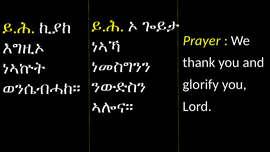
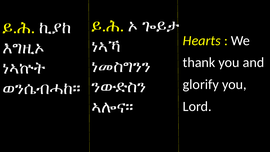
Prayer: Prayer -> Hearts (202, 41)
